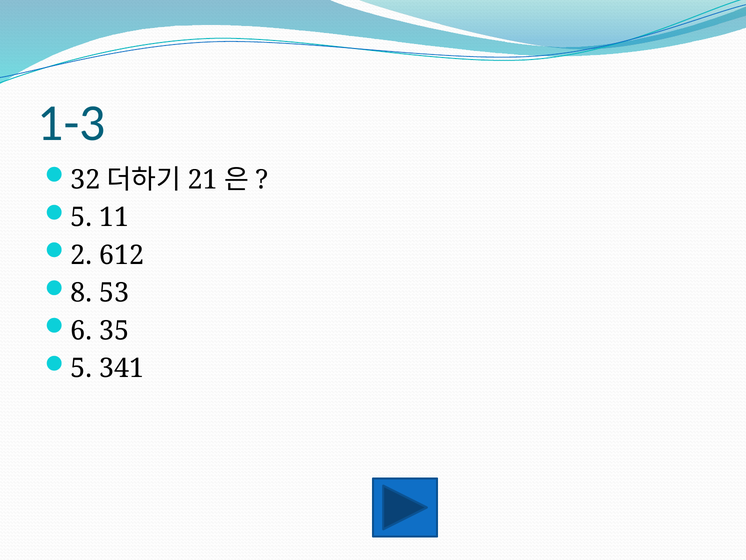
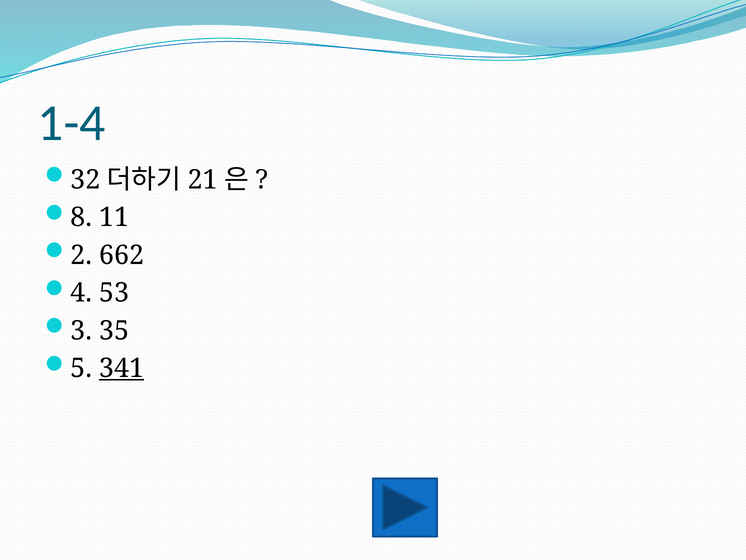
1-3: 1-3 -> 1-4 (71, 123)
5: 5 -> 8 (81, 217)
612: 612 -> 662 (122, 255)
8: 8 -> 4 (81, 293)
6: 6 -> 3 (81, 330)
341 underline: none -> present (122, 368)
